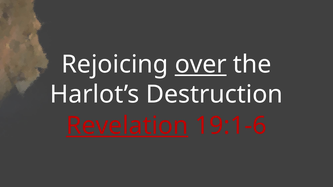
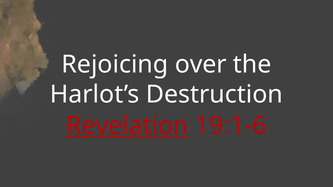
over underline: present -> none (201, 65)
